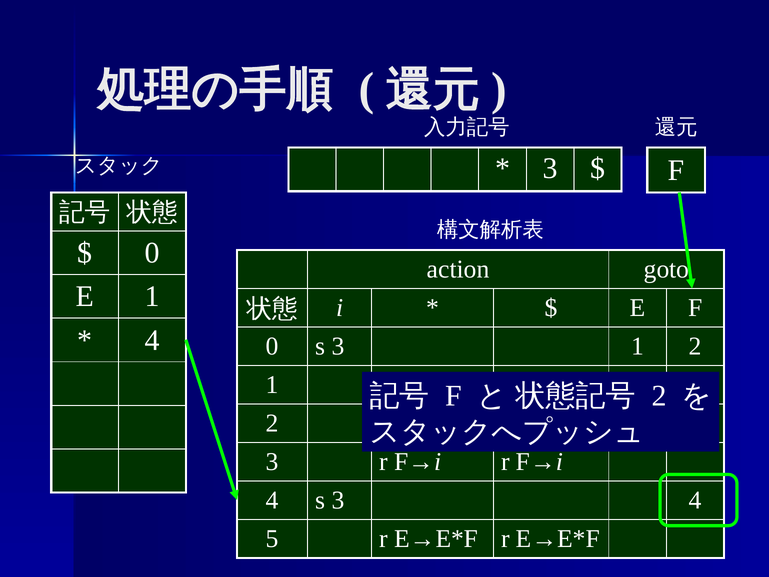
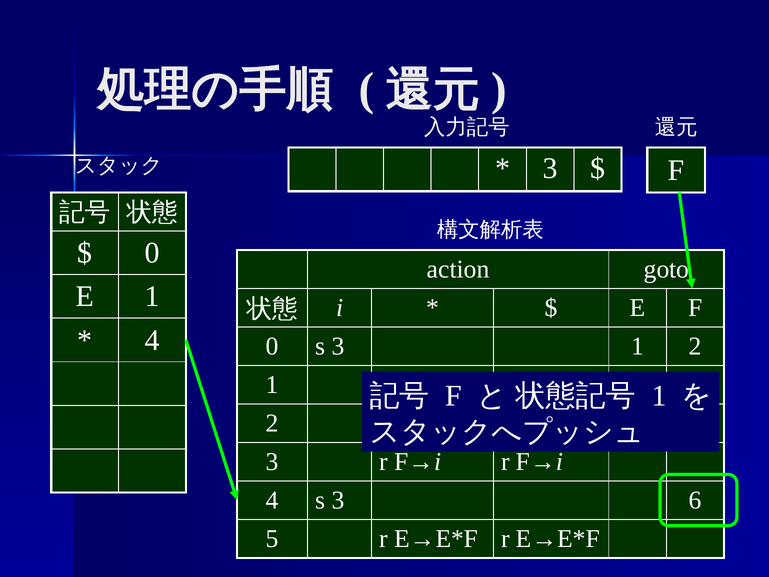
2: 2 -> 1 (659, 396)
3 4: 4 -> 6 (695, 500)
